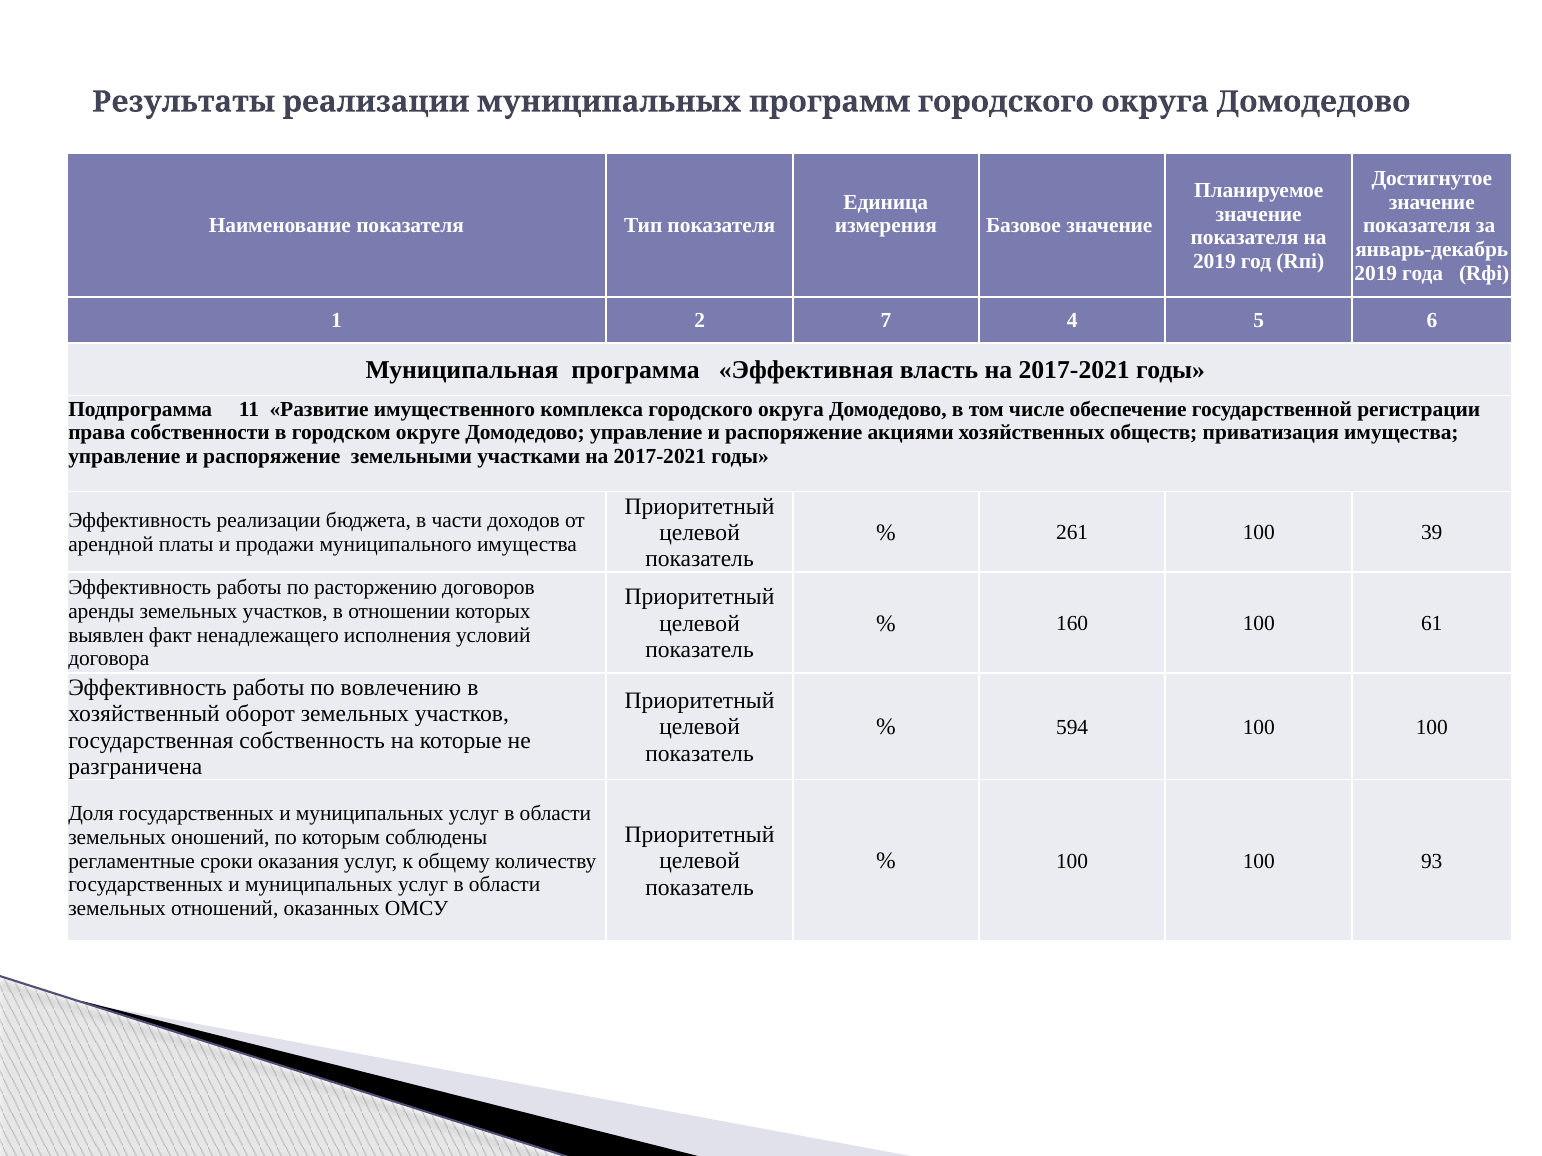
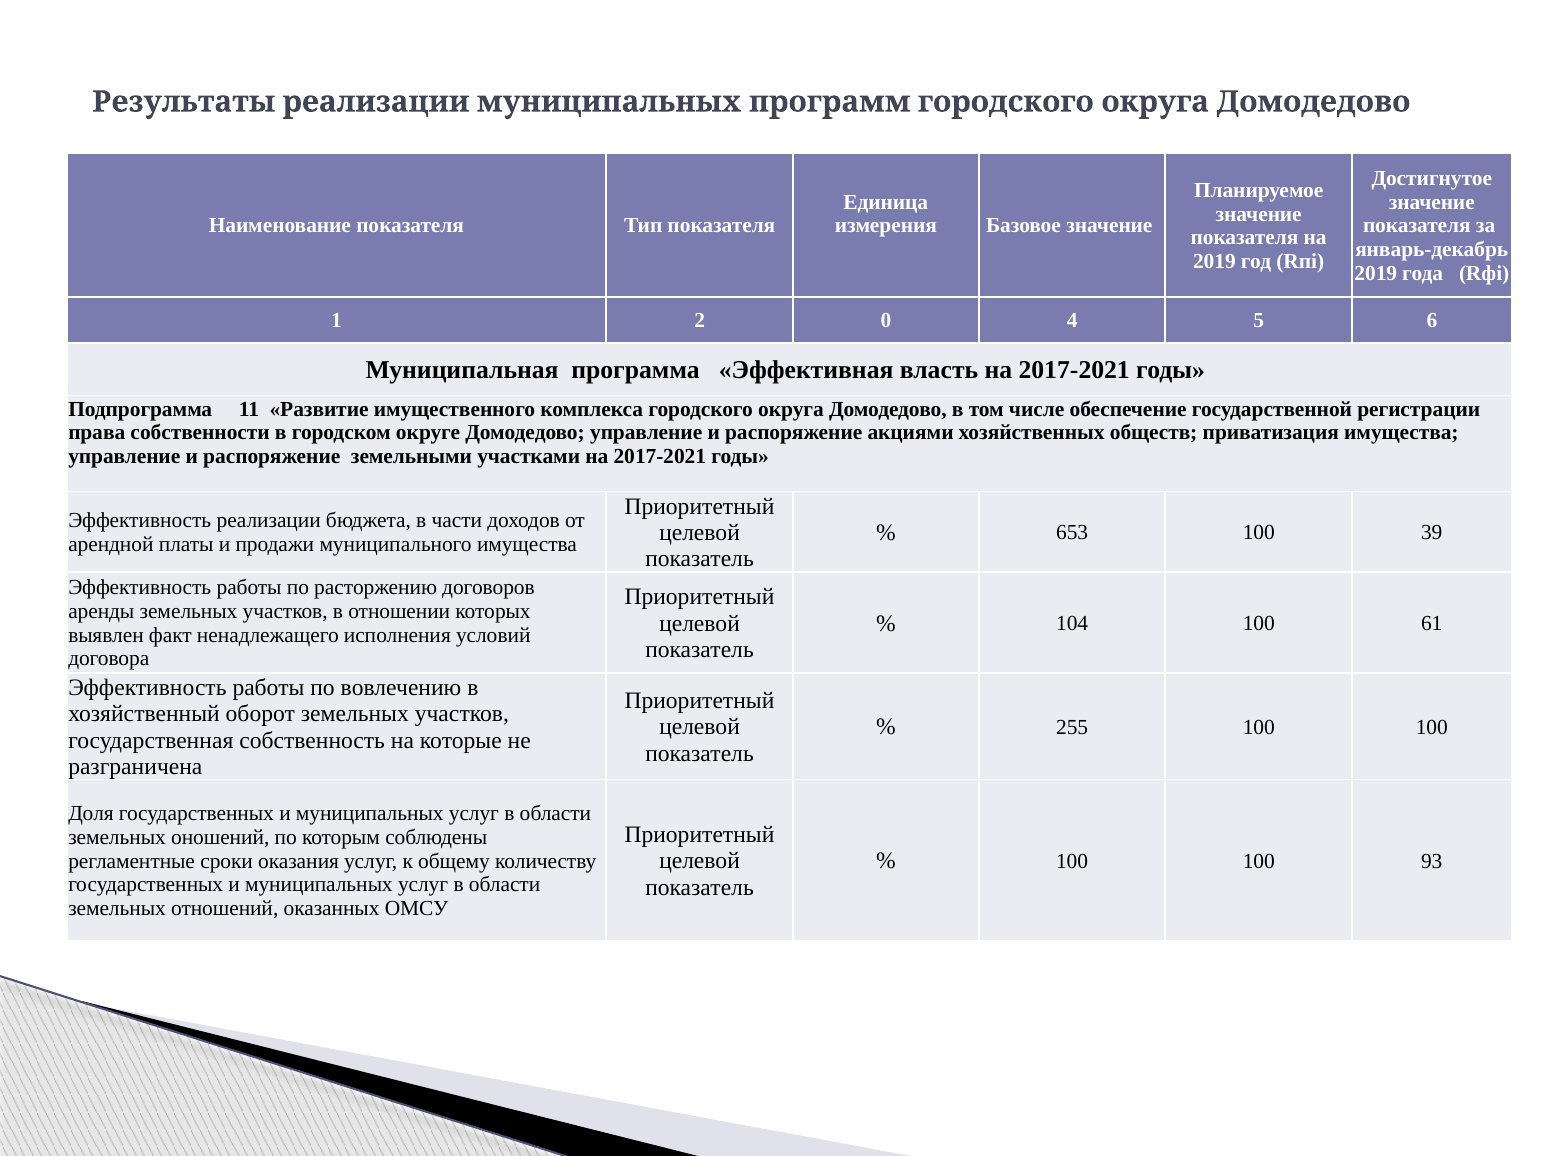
7: 7 -> 0 (886, 321)
261: 261 -> 653 (1072, 533)
160: 160 -> 104 (1072, 624)
594: 594 -> 255 (1072, 728)
